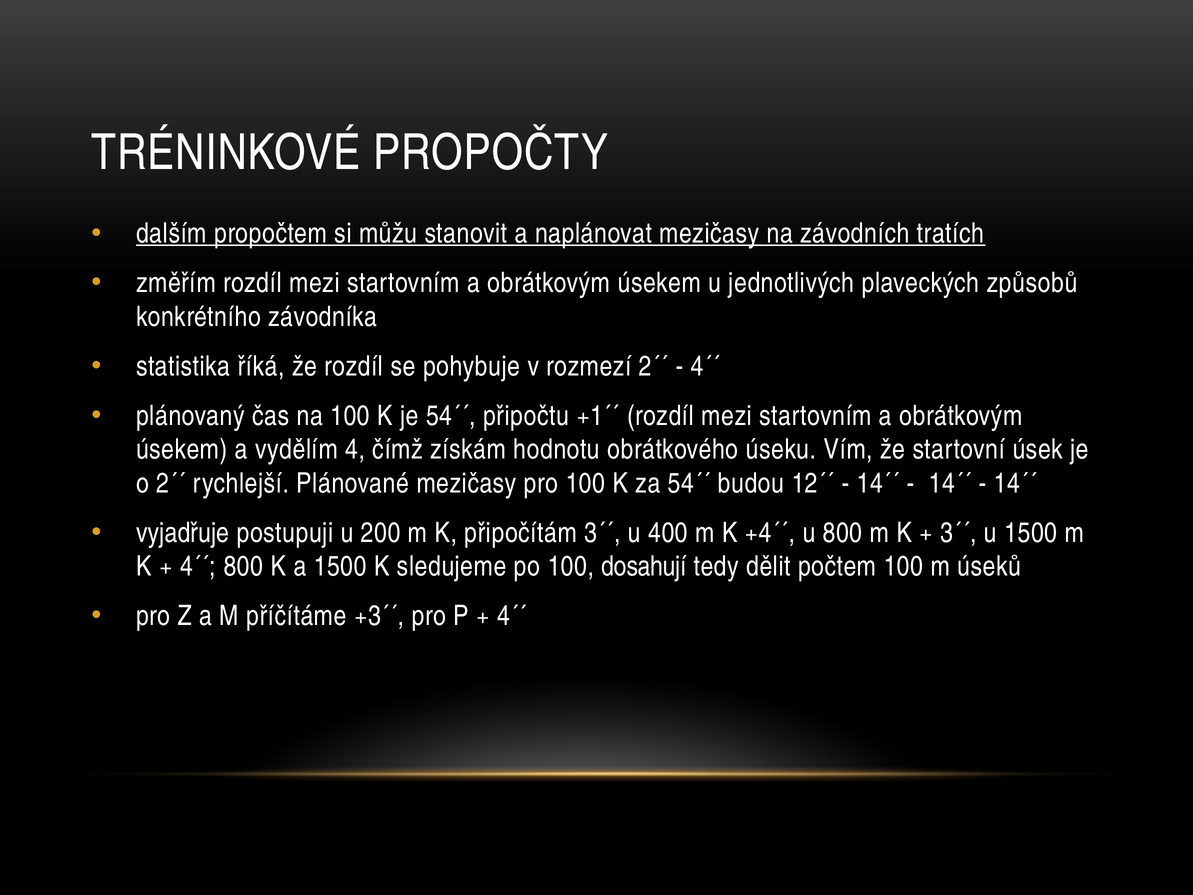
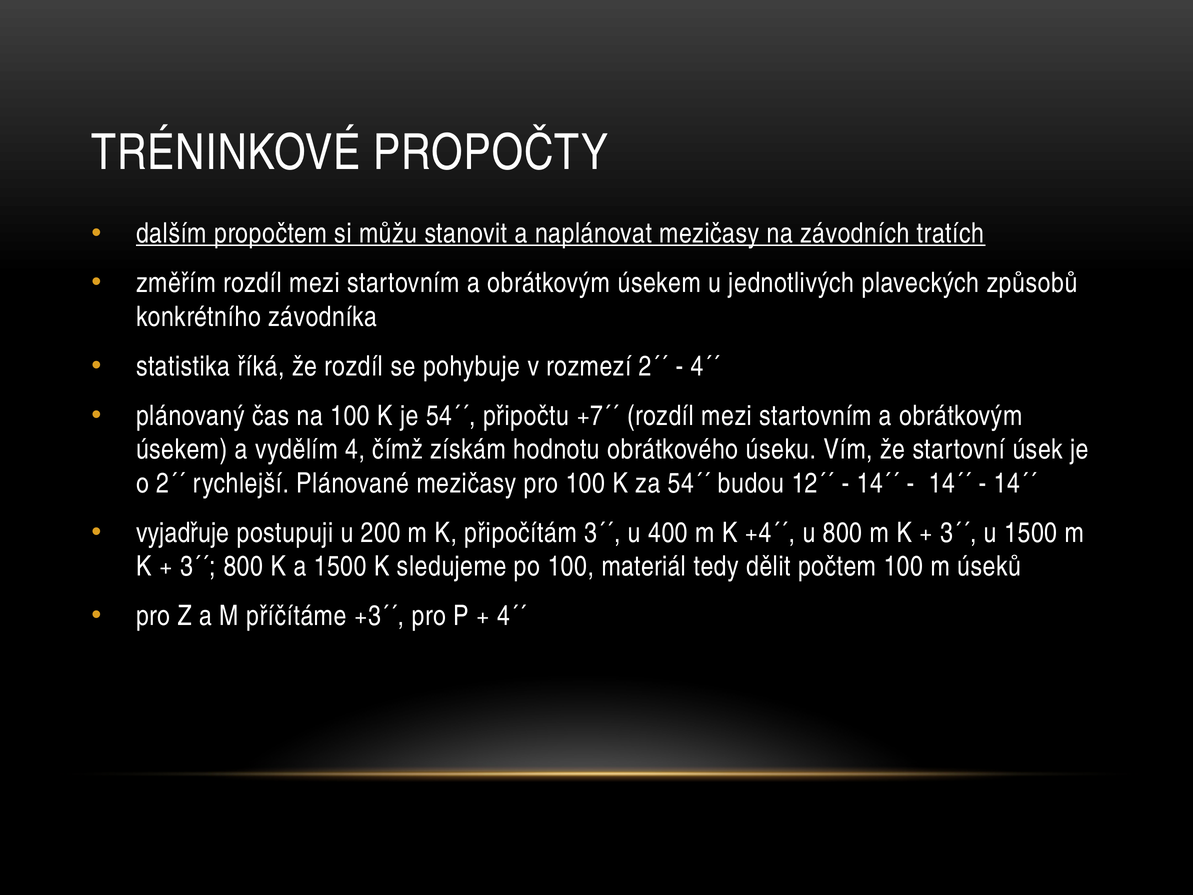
+1´´: +1´´ -> +7´´ (598, 416)
4´´: 4´´ -> 3´´ (198, 567)
dosahují: dosahují -> materiál (644, 567)
